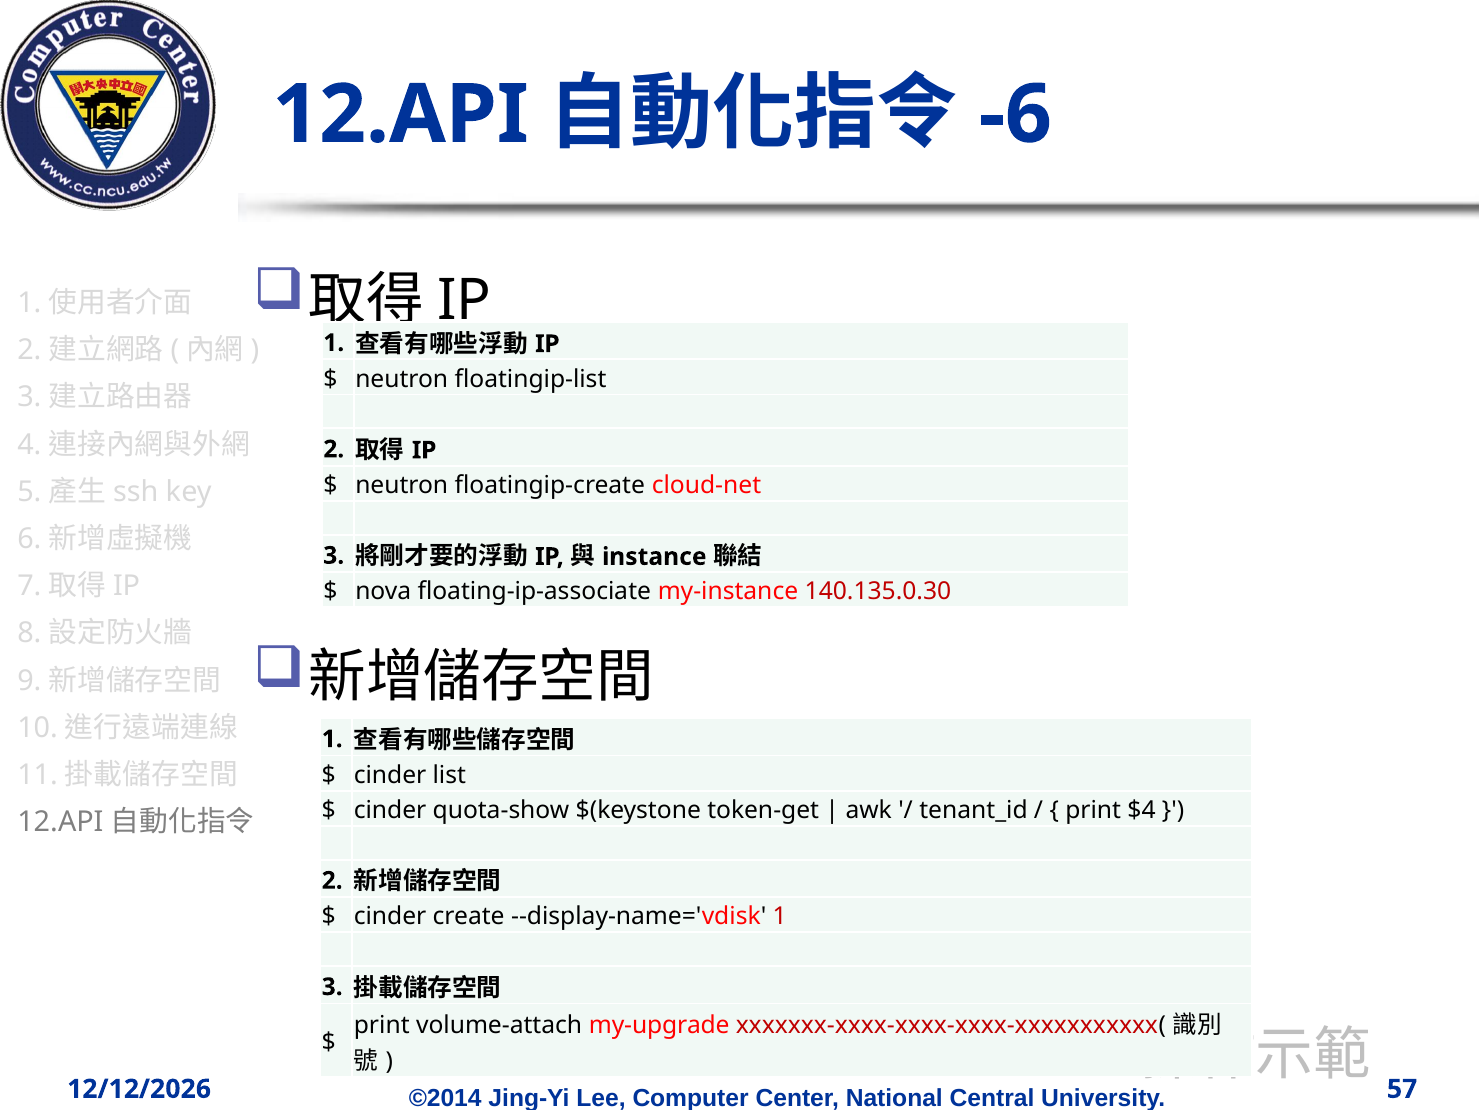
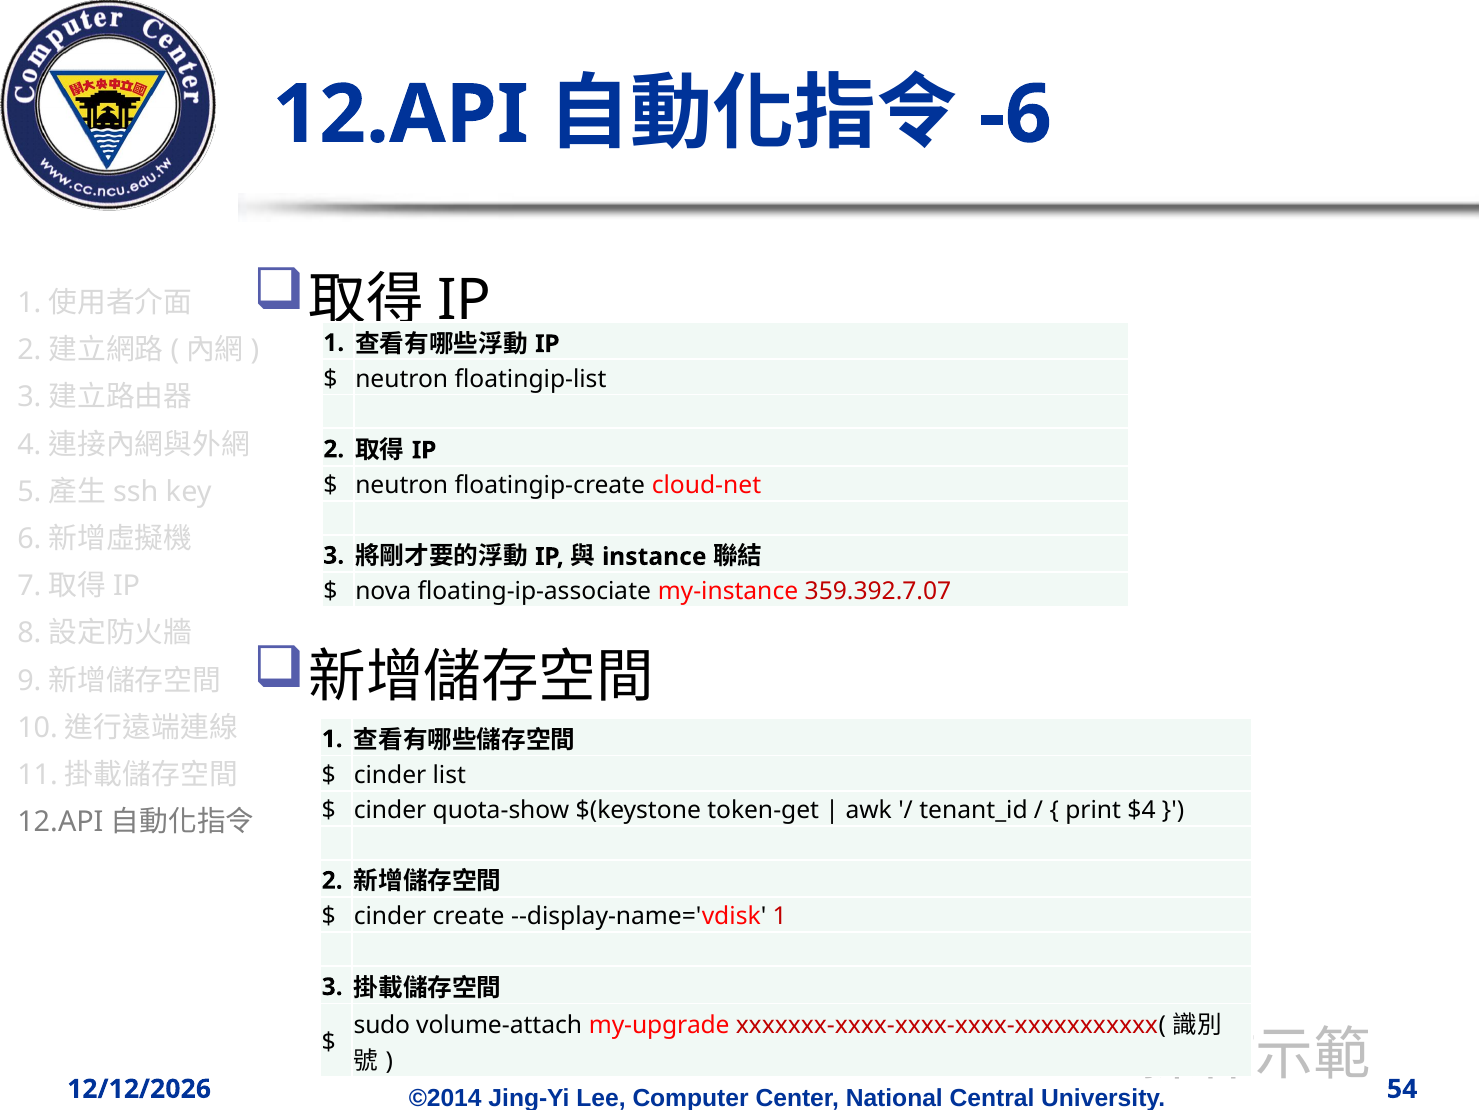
140.135.0.30: 140.135.0.30 -> 359.392.7.07 (878, 591)
print: print -> sudo (382, 1025)
57: 57 -> 54 (1402, 1088)
